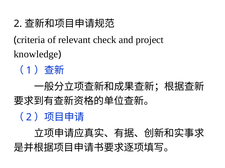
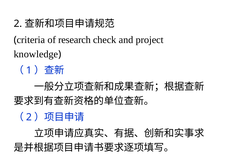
relevant: relevant -> research (74, 40)
